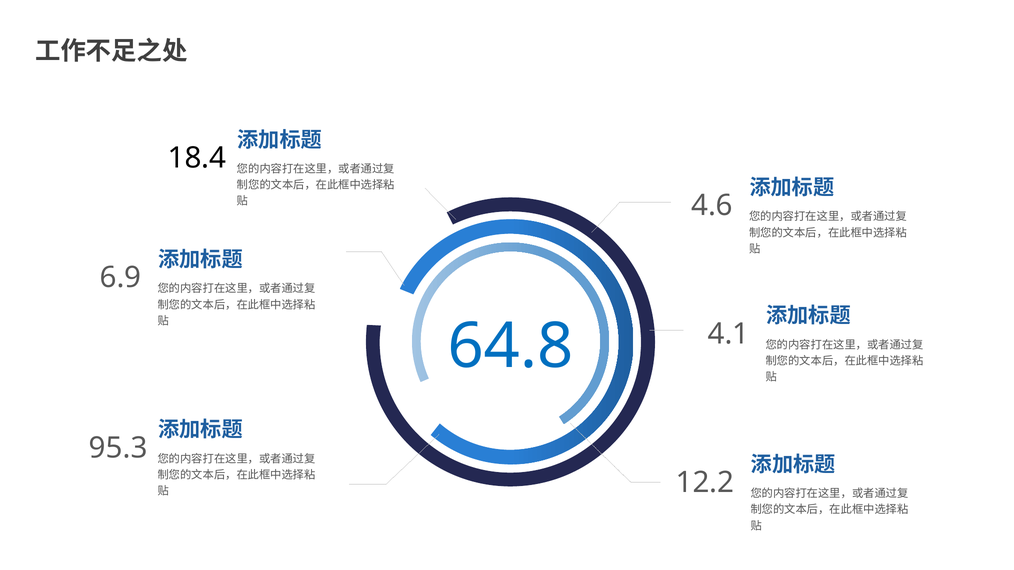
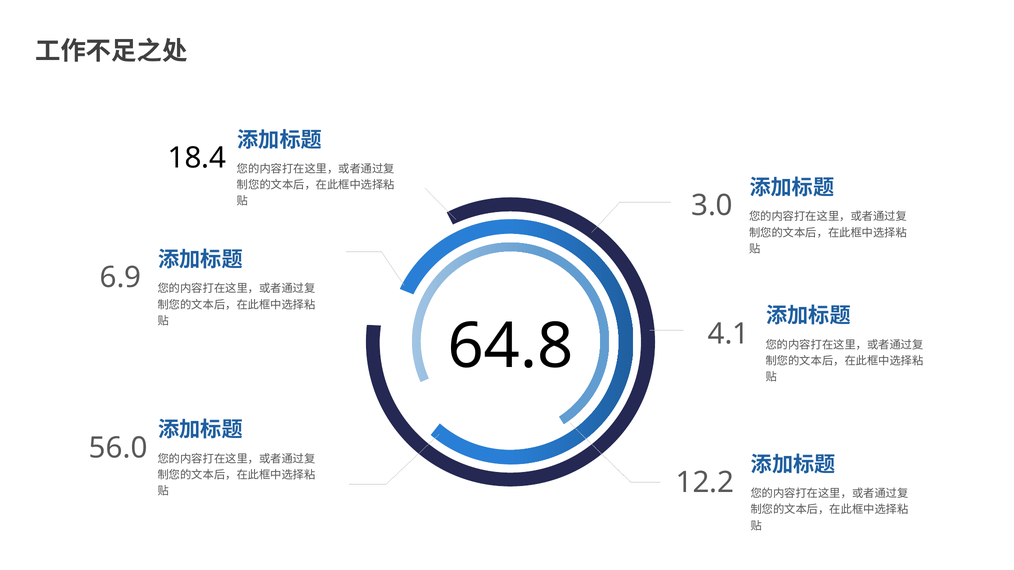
4.6: 4.6 -> 3.0 (712, 206)
64.8 colour: blue -> black (511, 347)
95.3: 95.3 -> 56.0 (118, 448)
